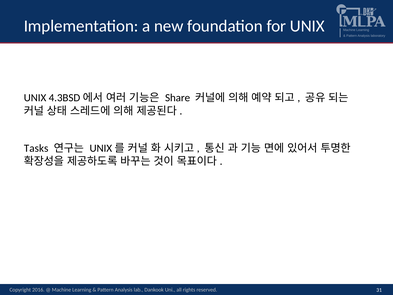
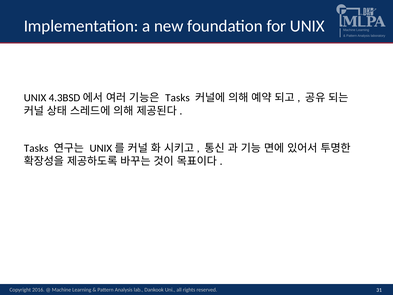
Share: Share -> Tasks (177, 98)
